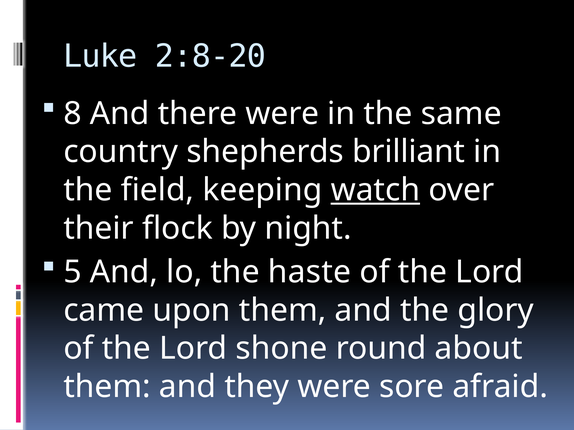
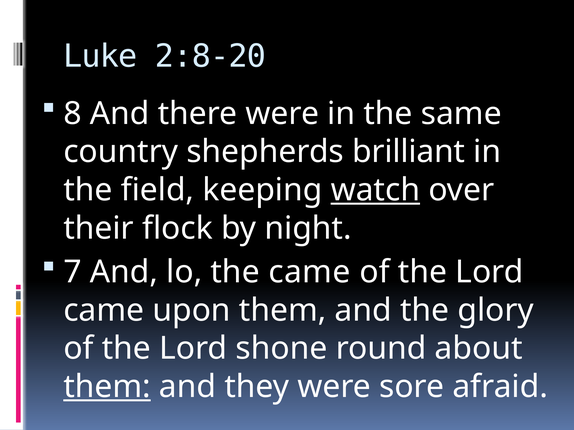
5: 5 -> 7 (72, 272)
the haste: haste -> came (309, 272)
them underline: none -> present (107, 387)
